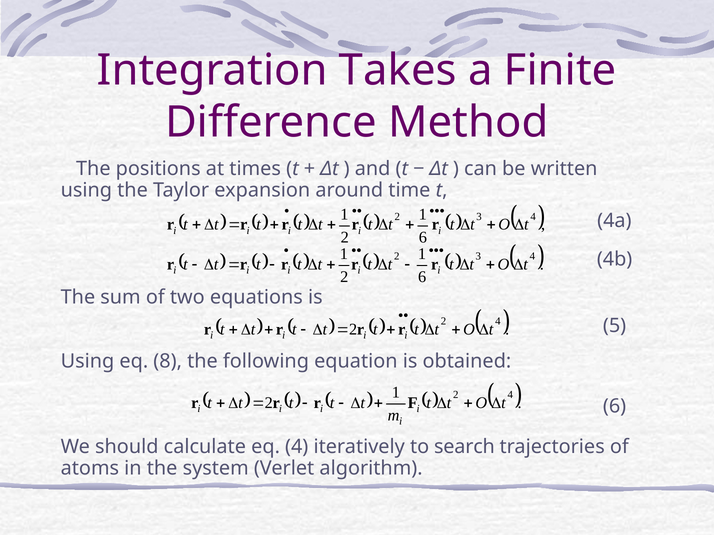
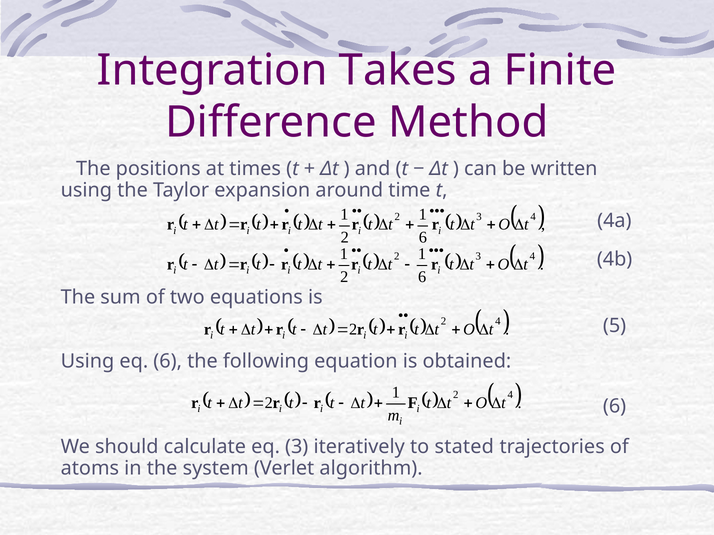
eq 8: 8 -> 6 (168, 362)
eq 4: 4 -> 3 (297, 447)
search: search -> stated (464, 447)
